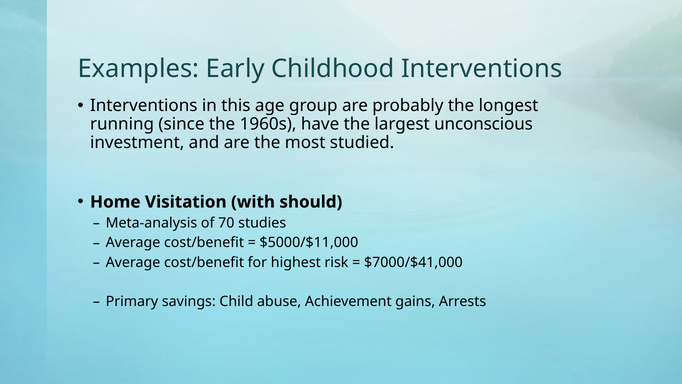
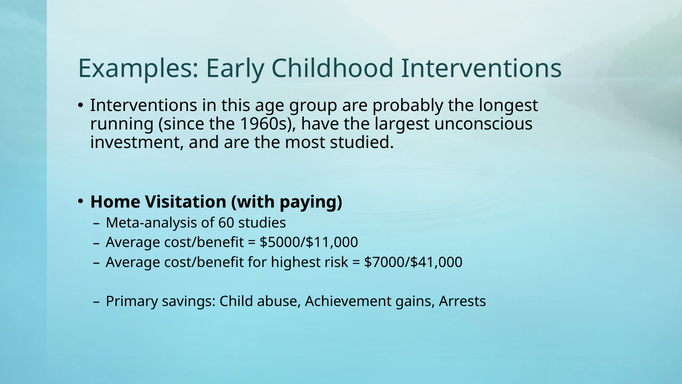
should: should -> paying (311, 202)
70: 70 -> 60 (226, 223)
